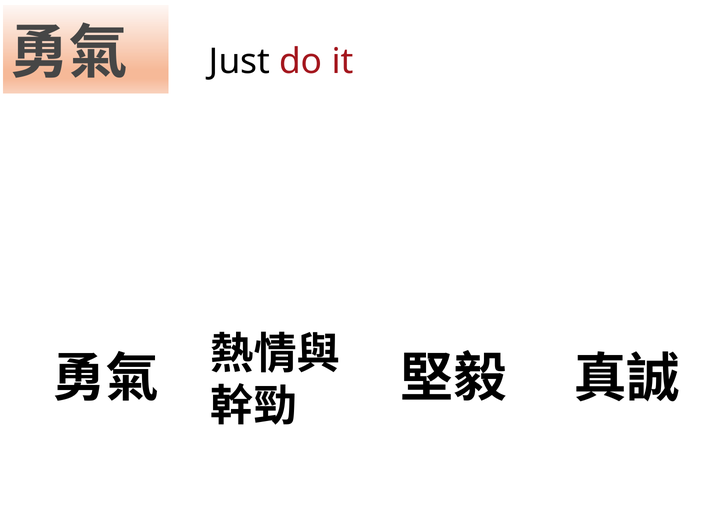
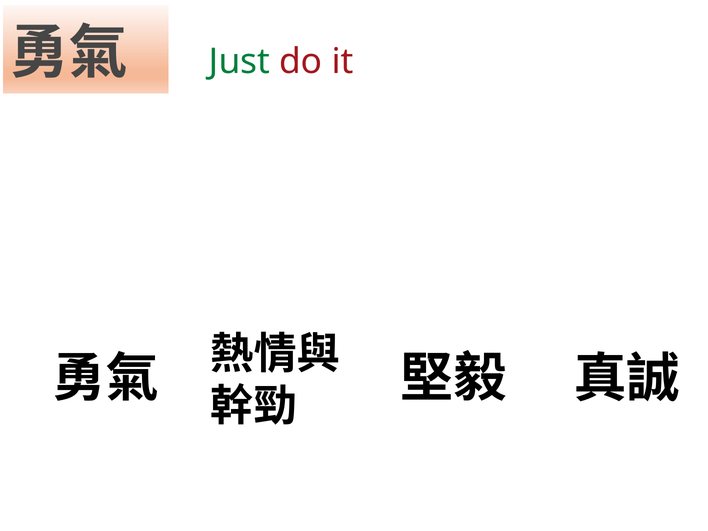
Just colour: black -> green (239, 62)
